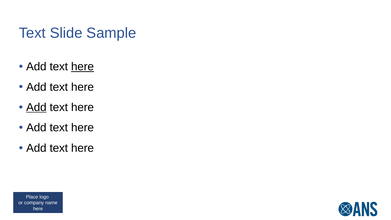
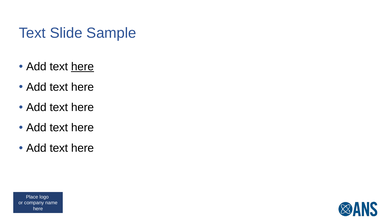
Add underline: present -> none (36, 107)
